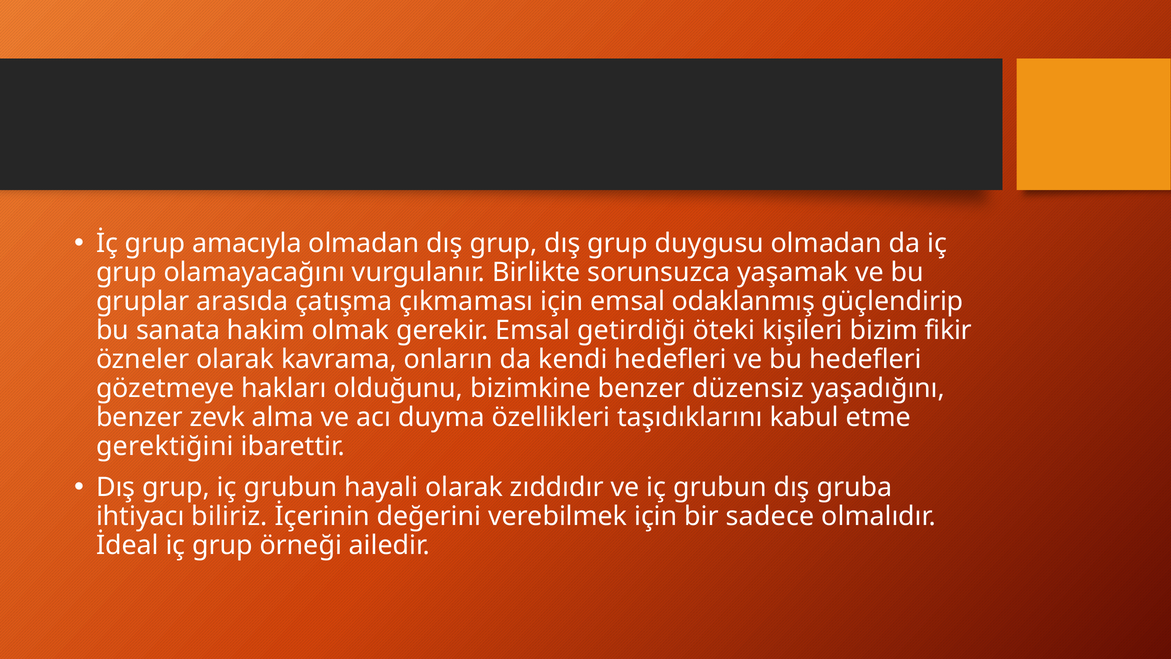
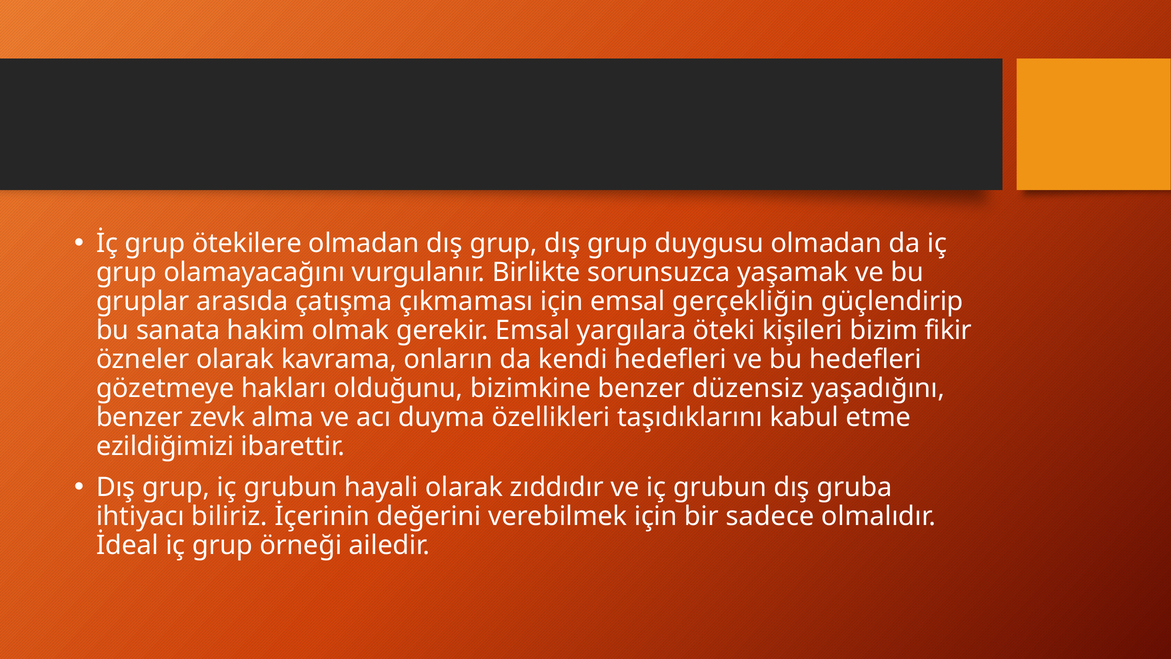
amacıyla: amacıyla -> ötekilere (247, 243)
odaklanmış: odaklanmış -> gerçekliğin (743, 301)
getirdiği: getirdiği -> yargılara (632, 330)
gerektiğini: gerektiğini -> ezildiğimizi (165, 446)
